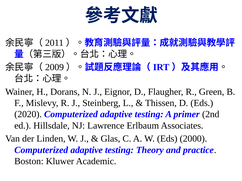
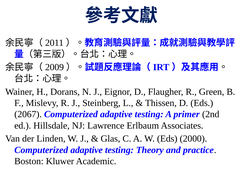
2020: 2020 -> 2067 (28, 115)
